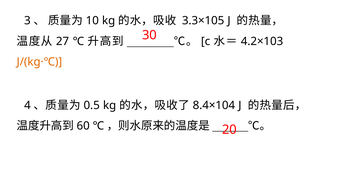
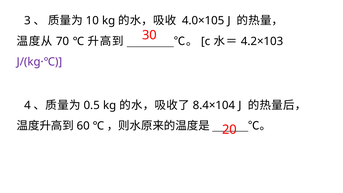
3.3×105: 3.3×105 -> 4.0×105 (203, 21)
27: 27 -> 70 (62, 41)
J/(kg·℃ colour: orange -> purple (39, 62)
